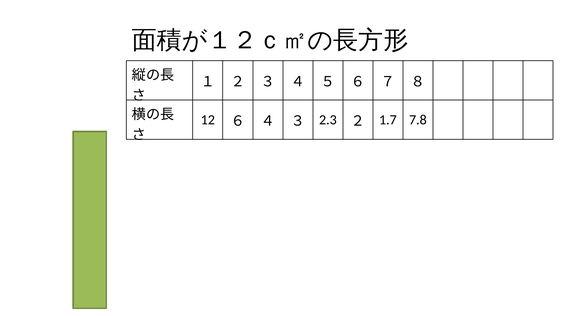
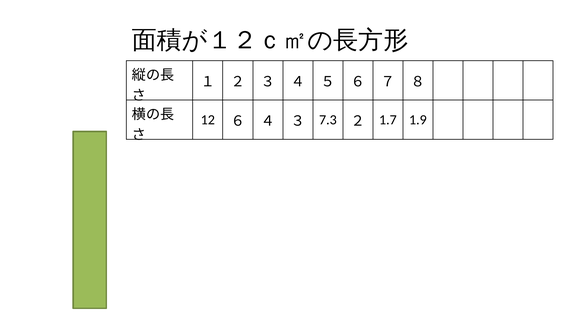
2.3: 2.3 -> 7.3 (328, 120)
7.8: 7.8 -> 1.9 (418, 120)
